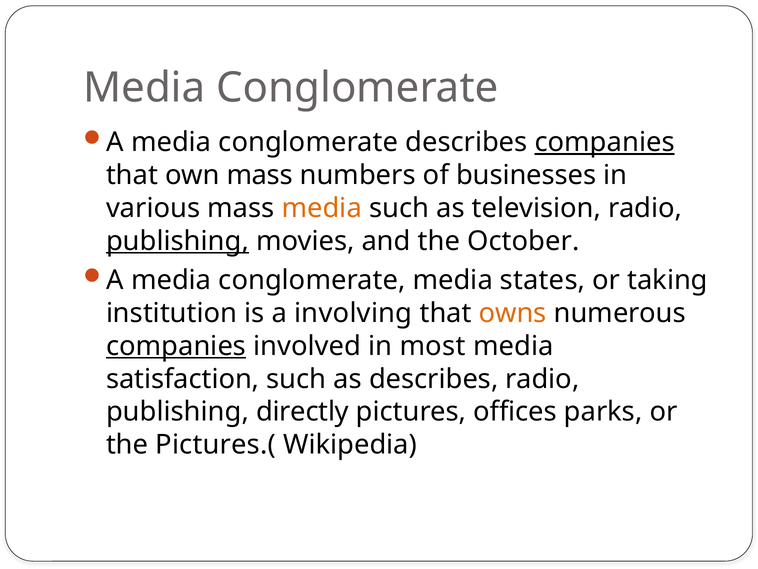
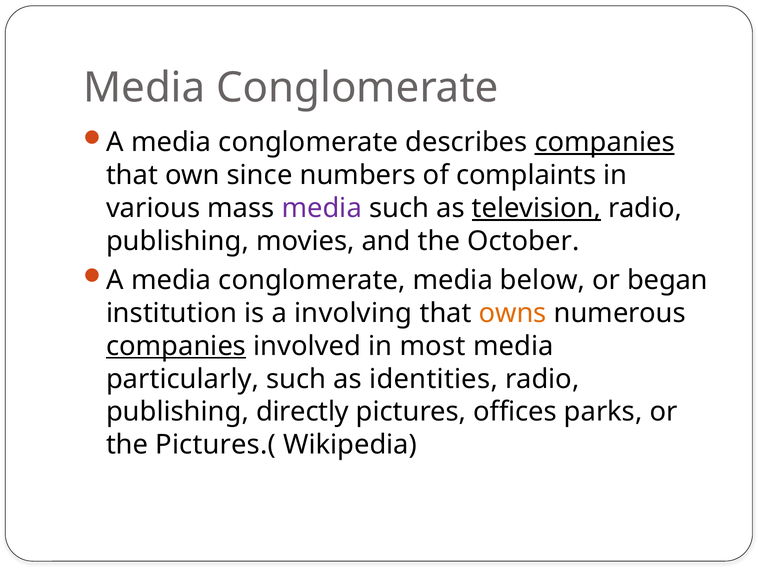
own mass: mass -> since (260, 175)
businesses: businesses -> complaints (526, 175)
media colour: orange -> purple (322, 208)
television underline: none -> present (536, 208)
publishing underline: present -> none (177, 241)
states: states -> below (543, 280)
taking: taking -> began (668, 280)
satisfaction: satisfaction -> particularly (183, 379)
as describes: describes -> identities (434, 379)
